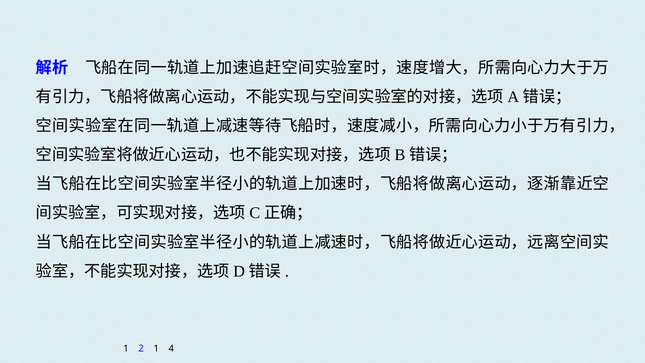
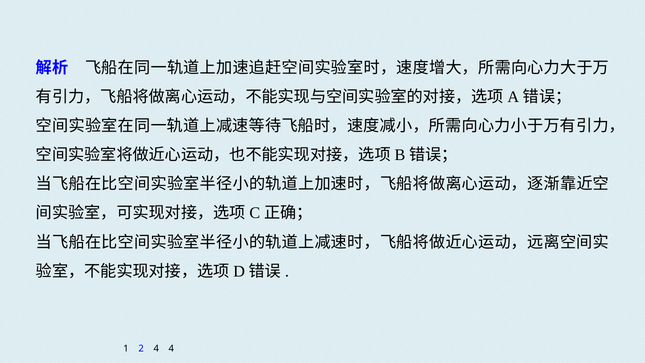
2 1: 1 -> 4 (156, 349)
